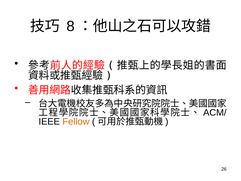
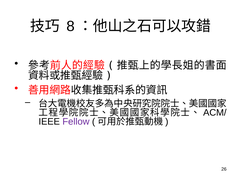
Fellow colour: orange -> purple (76, 122)
